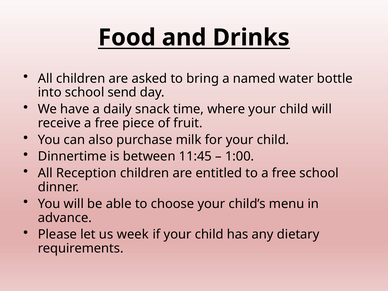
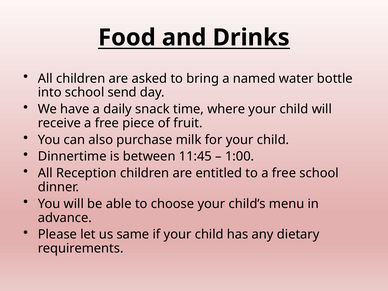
week: week -> same (133, 234)
